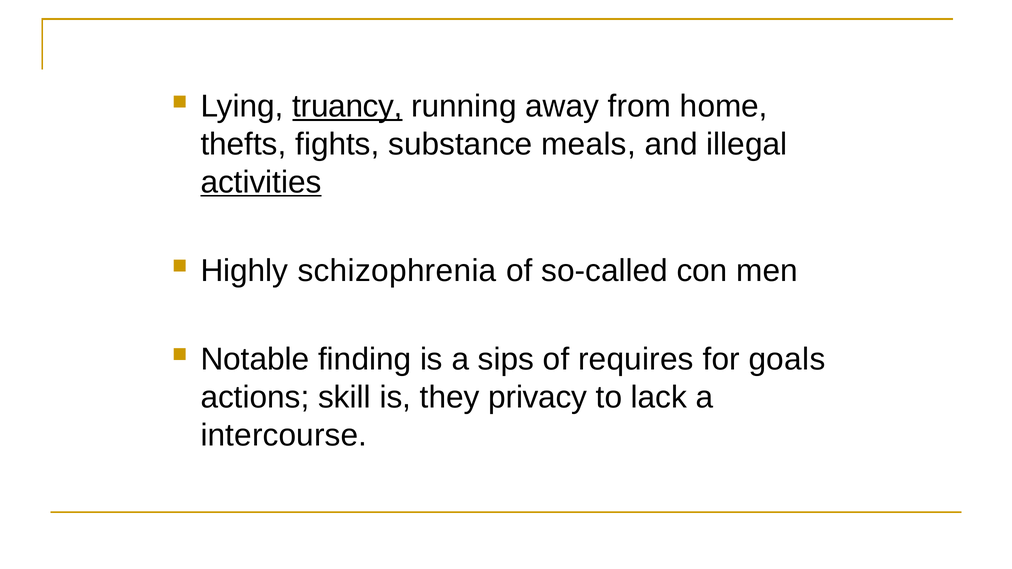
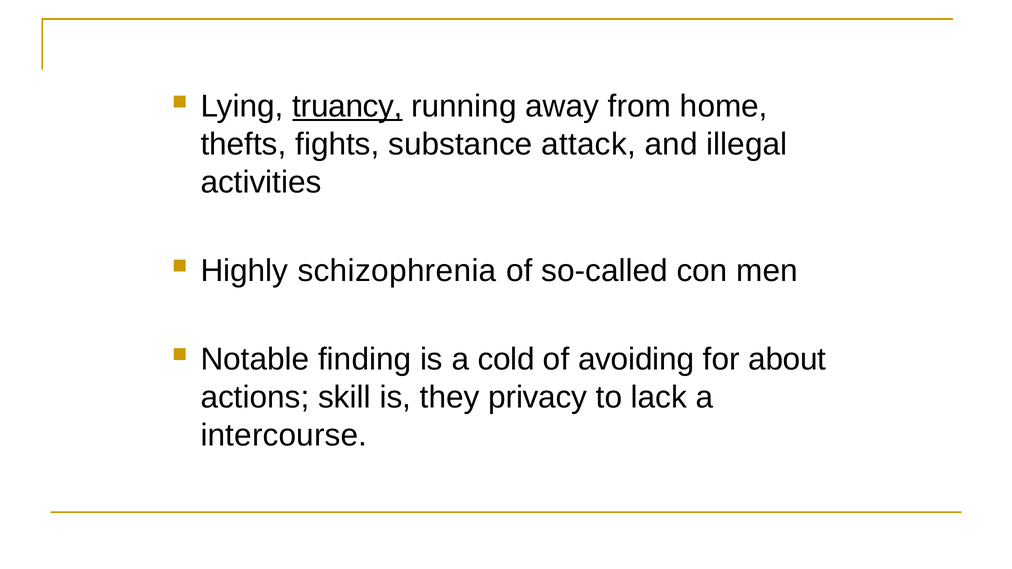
meals: meals -> attack (589, 144)
activities underline: present -> none (261, 182)
sips: sips -> cold (506, 359)
requires: requires -> avoiding (636, 359)
goals: goals -> about (787, 359)
